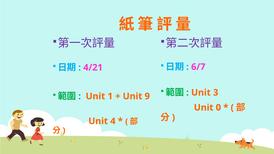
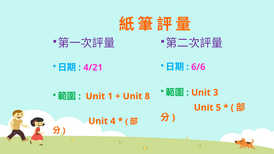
6/7: 6/7 -> 6/6 (198, 67)
9: 9 -> 8 (147, 96)
0: 0 -> 5 (218, 108)
